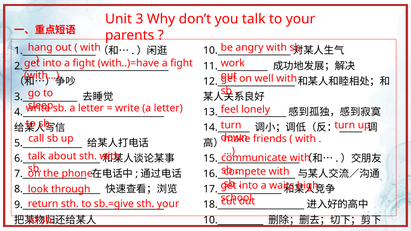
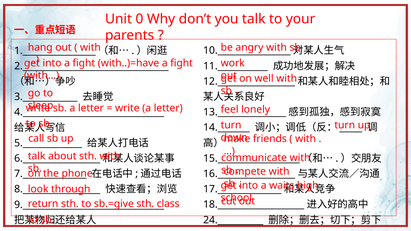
3: 3 -> 0 (139, 19)
your: your -> class (168, 204)
10.__________: 10.__________ -> 24.__________ (233, 220)
